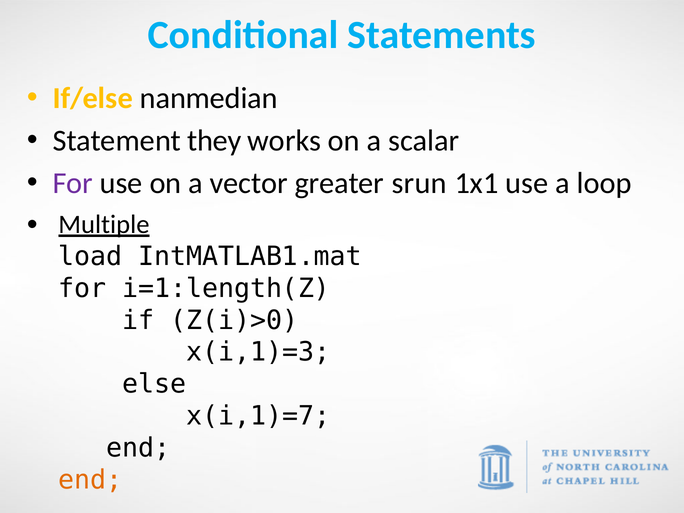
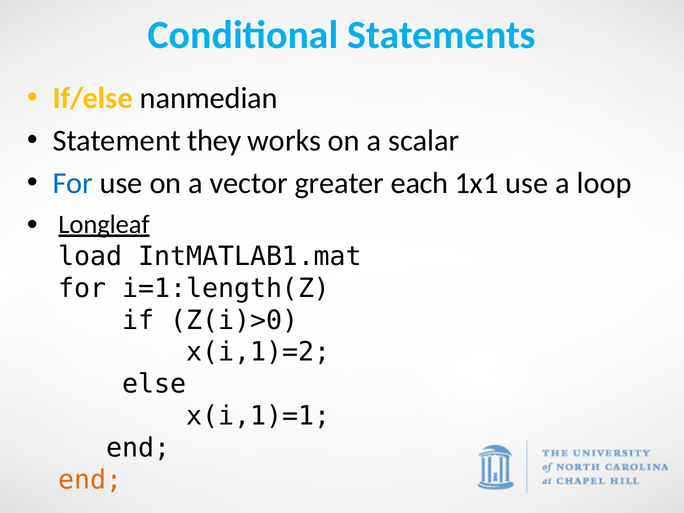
For colour: purple -> blue (73, 183)
srun: srun -> each (419, 183)
Multiple: Multiple -> Longleaf (104, 224)
x(i,1)=3: x(i,1)=3 -> x(i,1)=2 (258, 352)
x(i,1)=7: x(i,1)=7 -> x(i,1)=1 (258, 416)
